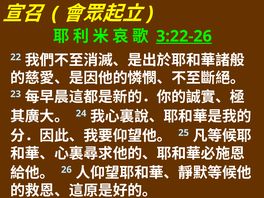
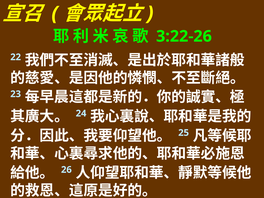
3:22-26 underline: present -> none (184, 36)
